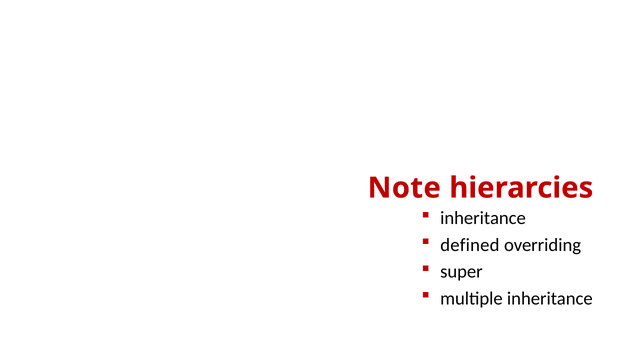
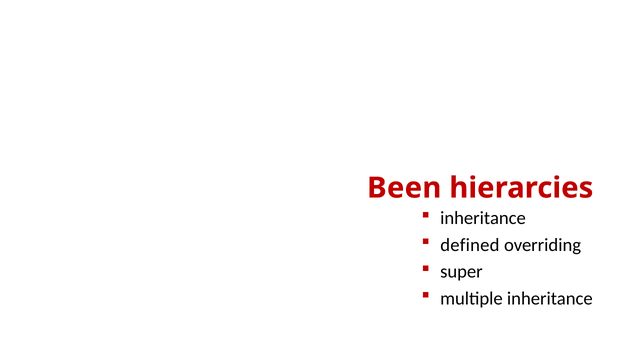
Note: Note -> Been (404, 188)
